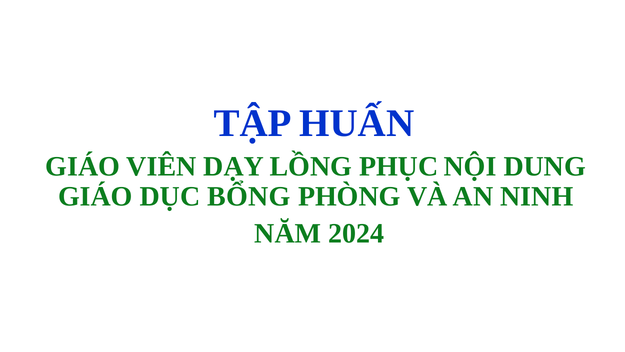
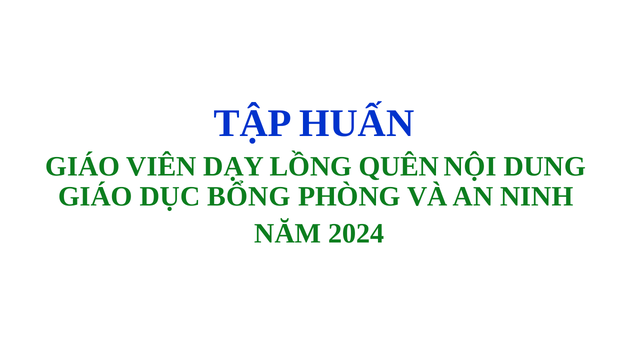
PHỤC: PHỤC -> QUÊN (399, 166)
